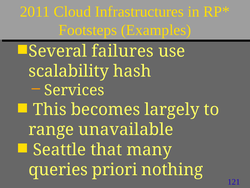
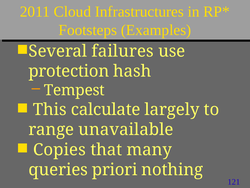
scalability: scalability -> protection (69, 71)
Services: Services -> Tempest (74, 90)
becomes: becomes -> calculate (106, 109)
Seattle: Seattle -> Copies (59, 149)
